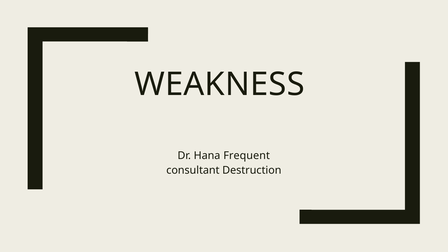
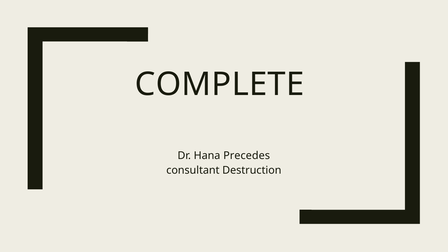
WEAKNESS: WEAKNESS -> COMPLETE (220, 85)
Frequent: Frequent -> Precedes (247, 156)
